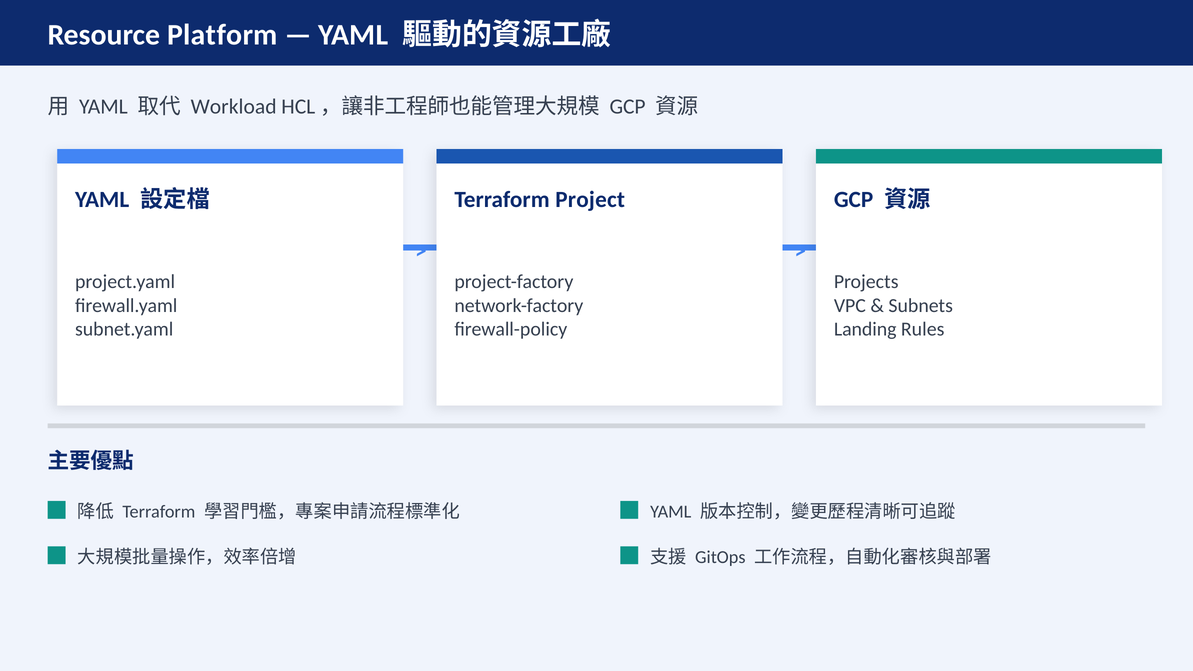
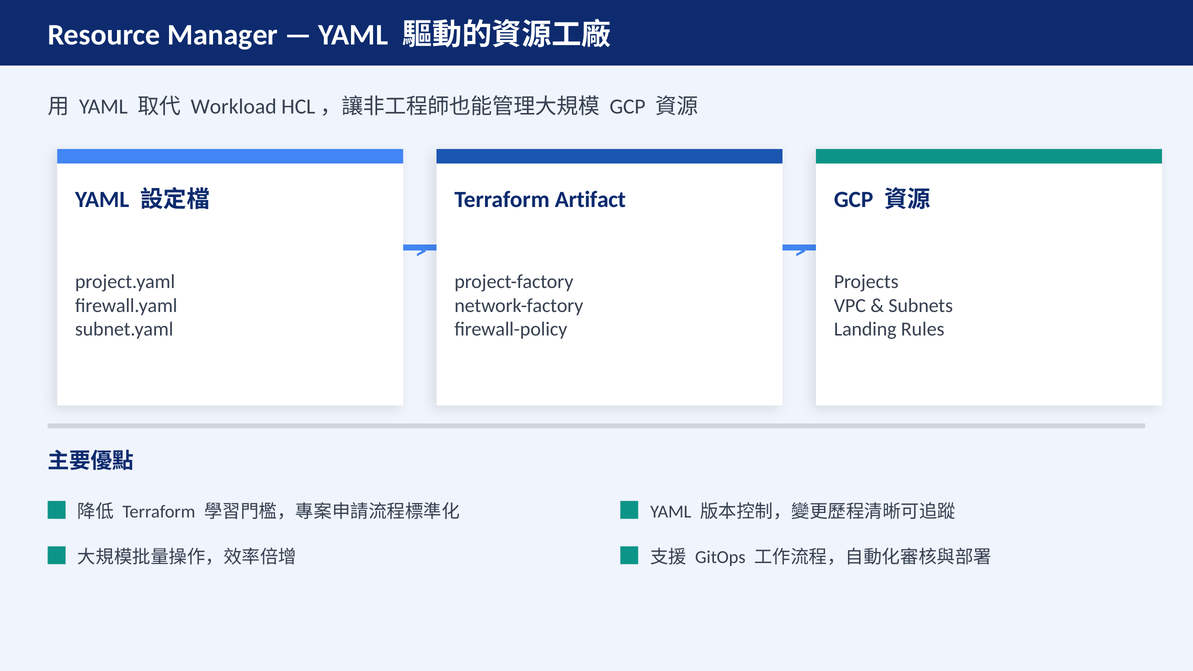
Platform: Platform -> Manager (223, 35)
Project: Project -> Artifact (590, 200)
